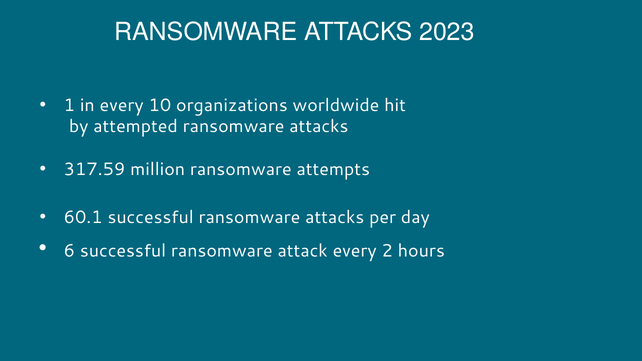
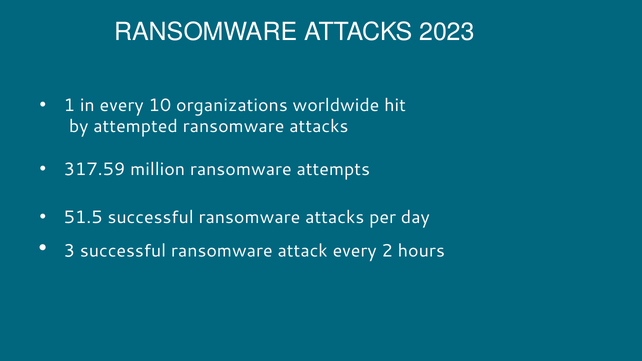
60.1: 60.1 -> 51.5 (83, 217)
6: 6 -> 3 (69, 251)
